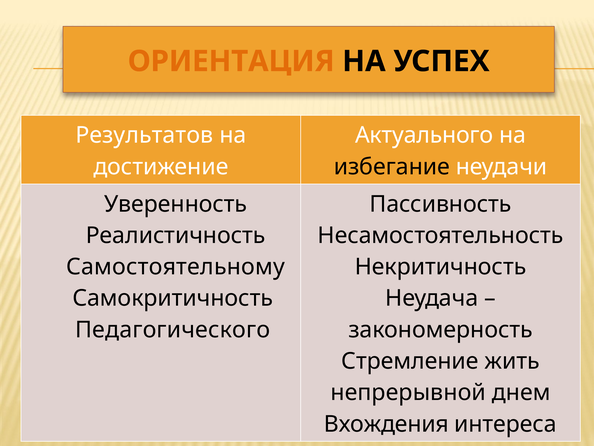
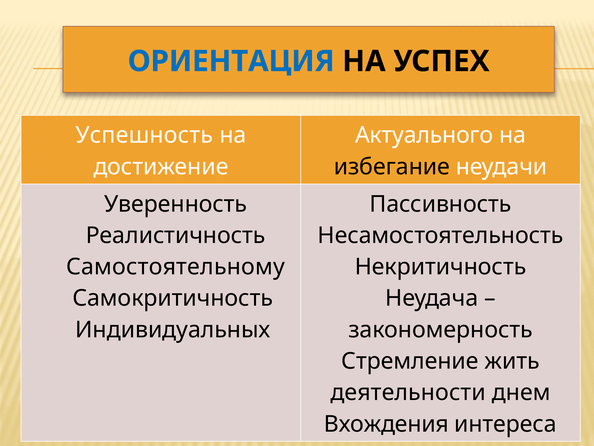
ОРИЕНТАЦИЯ colour: orange -> blue (231, 61)
Результатов: Результатов -> Успешность (144, 135)
Педагогического: Педагогического -> Индивидуальных (173, 329)
непрерывной: непрерывной -> деятельности (408, 392)
